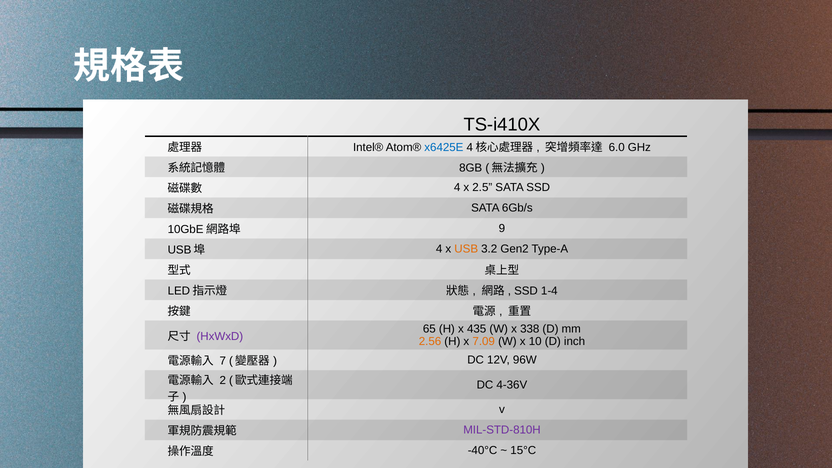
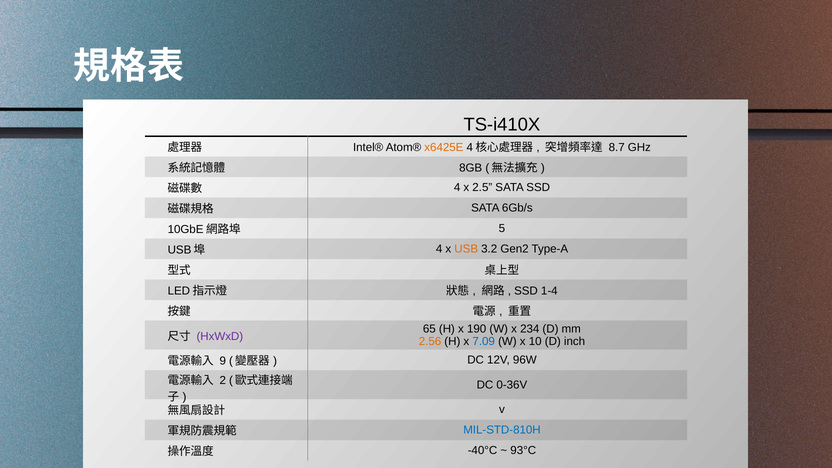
x6425E colour: blue -> orange (444, 147)
6.0: 6.0 -> 8.7 (617, 147)
9: 9 -> 5 (502, 228)
435: 435 -> 190 (477, 329)
338: 338 -> 234 (530, 329)
7.09 colour: orange -> blue (484, 342)
7: 7 -> 9 (223, 361)
4-36V: 4-36V -> 0-36V (512, 385)
MIL-STD-810H colour: purple -> blue (502, 430)
15°C: 15°C -> 93°C (523, 451)
